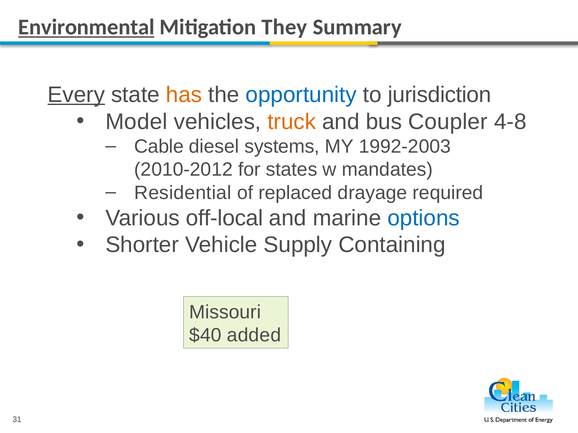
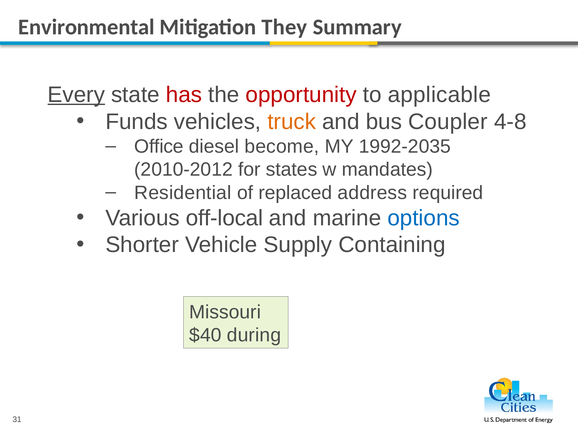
Environmental underline: present -> none (86, 27)
has colour: orange -> red (184, 95)
opportunity colour: blue -> red (301, 95)
jurisdiction: jurisdiction -> applicable (439, 95)
Model: Model -> Funds (137, 122)
Cable: Cable -> Office (159, 147)
systems: systems -> become (282, 147)
1992-2003: 1992-2003 -> 1992-2035 (405, 147)
drayage: drayage -> address (372, 193)
added: added -> during (254, 336)
